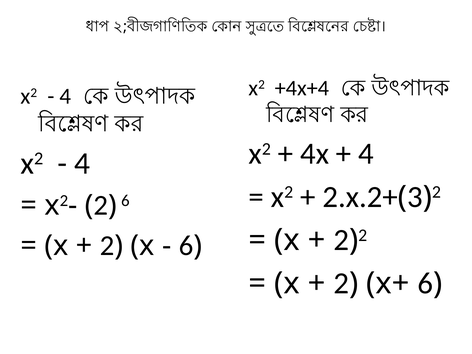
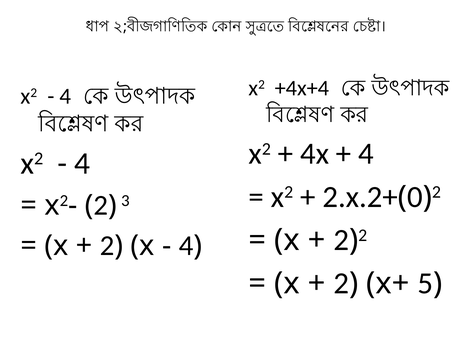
3: 3 -> 0 (415, 197)
6: 6 -> 3 (125, 201)
6: 6 -> 4 (186, 246)
x+ 6: 6 -> 5 (425, 283)
